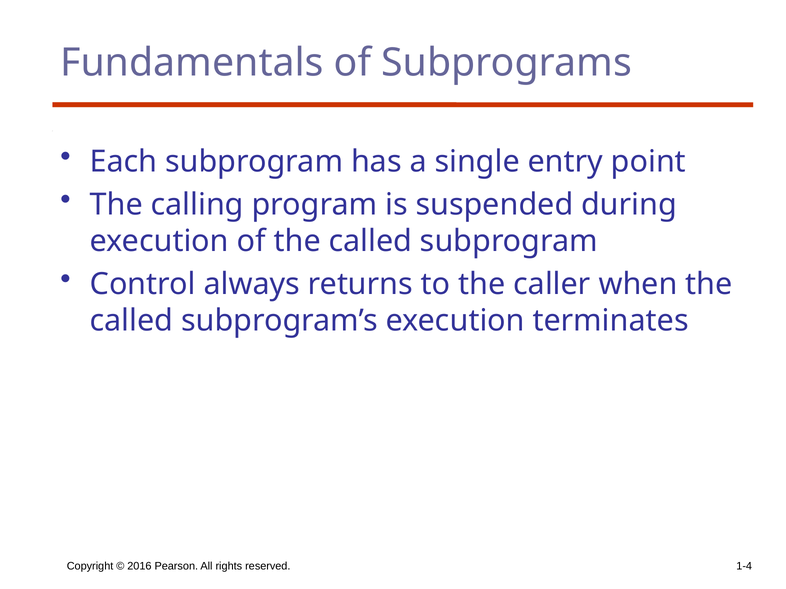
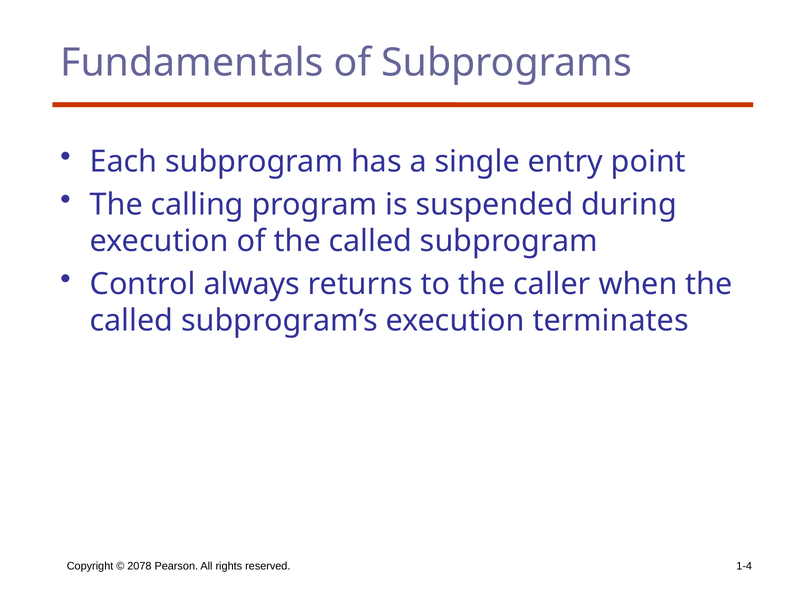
2016: 2016 -> 2078 (139, 567)
